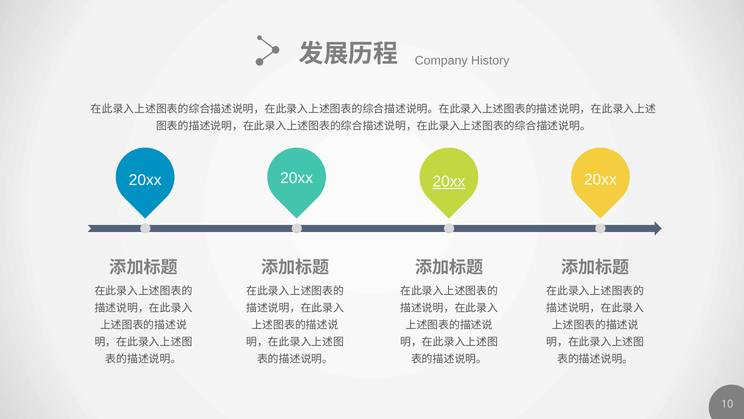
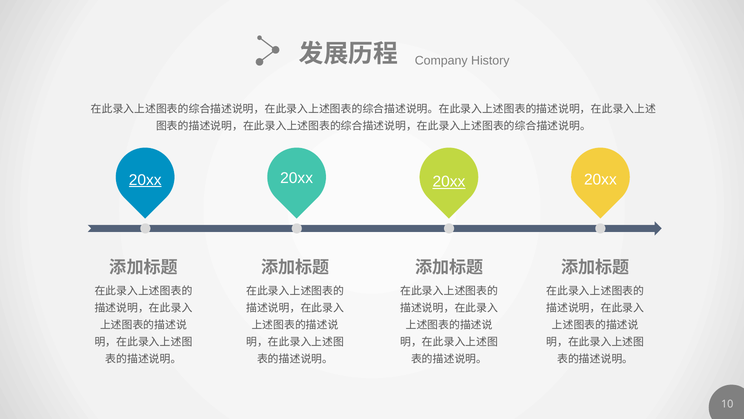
20xx underline: none -> present (145, 180)
